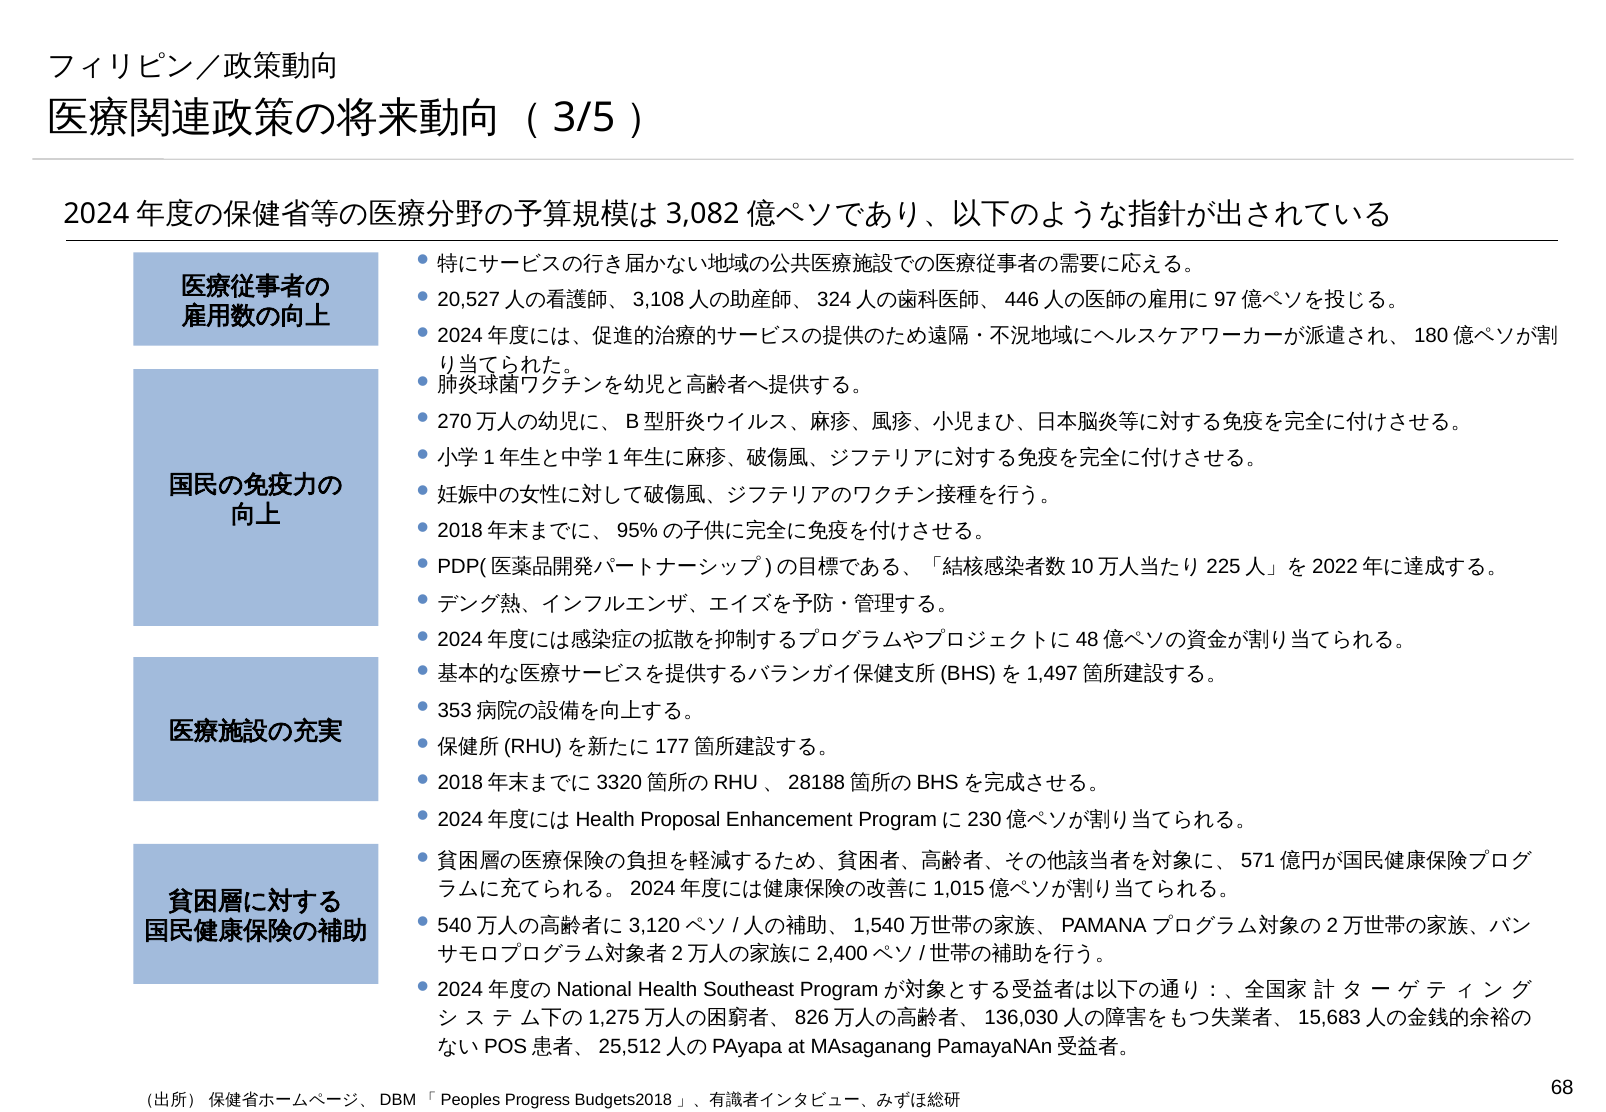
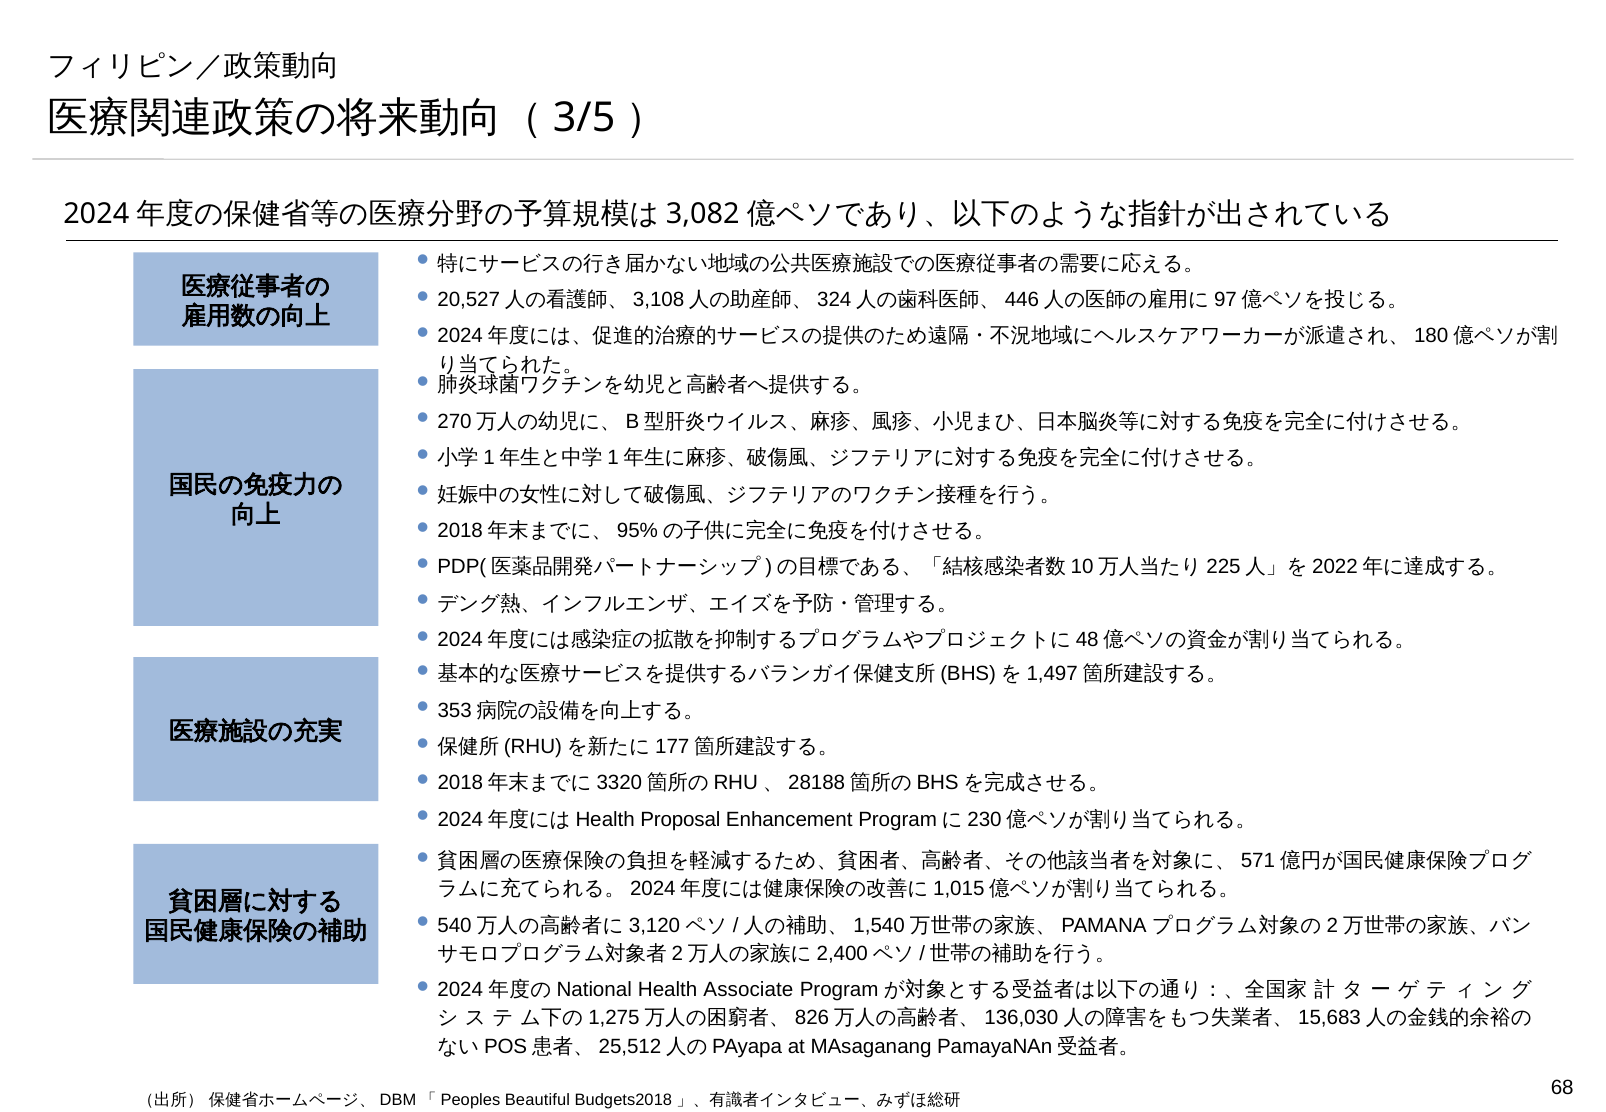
Southeast: Southeast -> Associate (748, 990)
Progress: Progress -> Beautiful (537, 1099)
